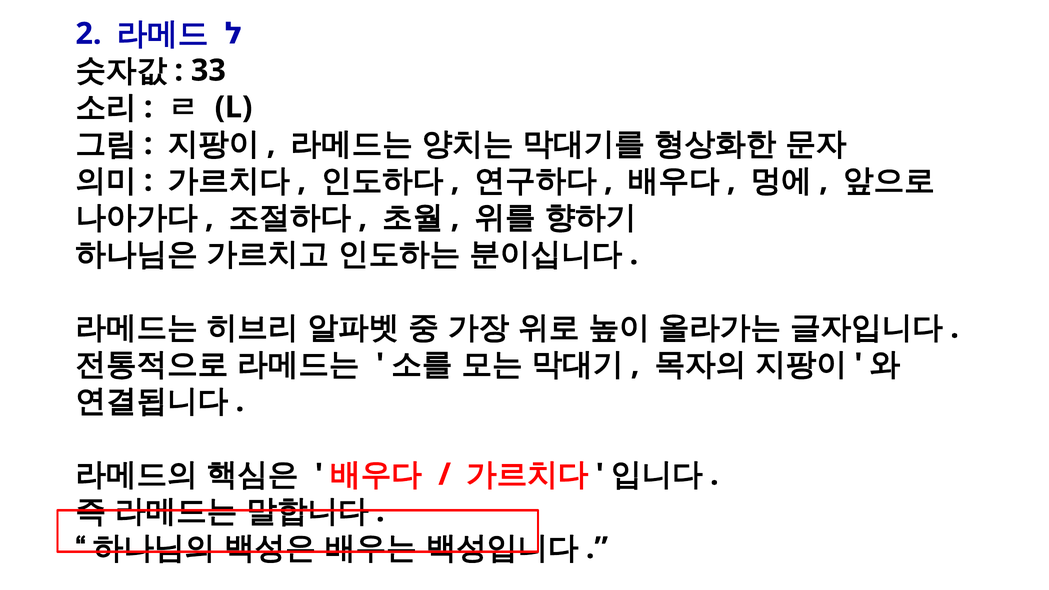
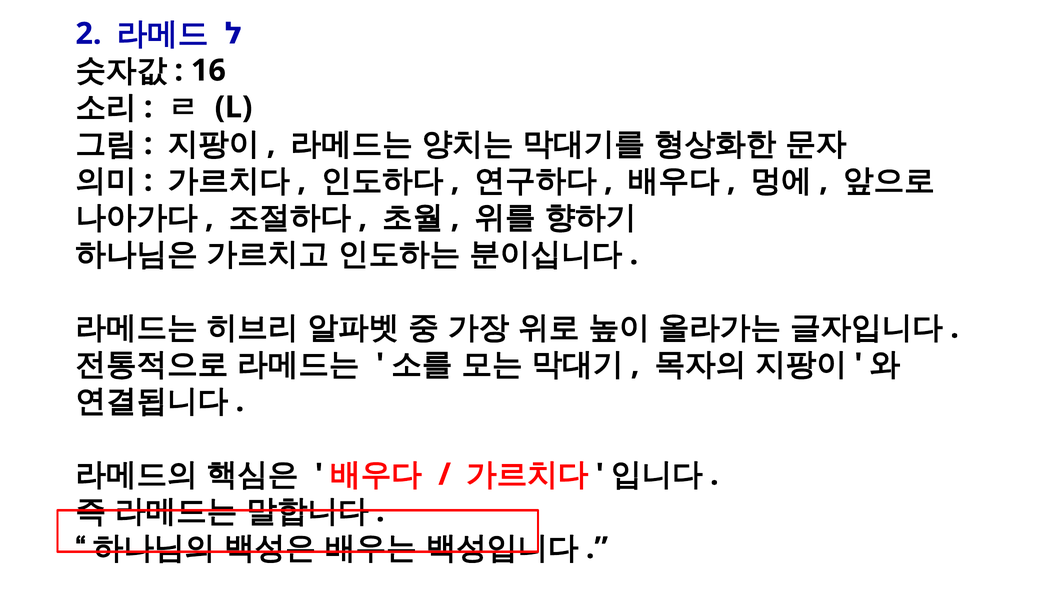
33: 33 -> 16 (208, 70)
